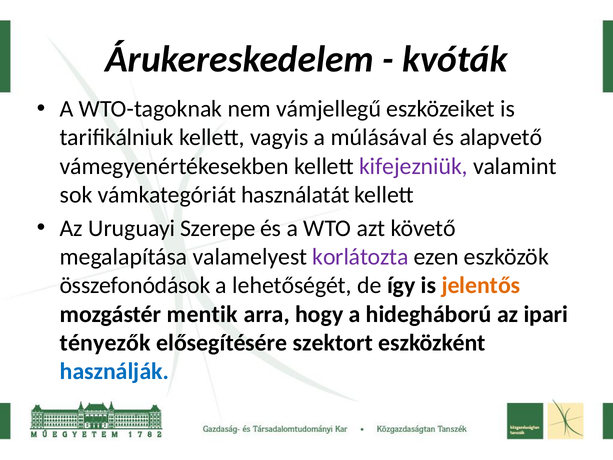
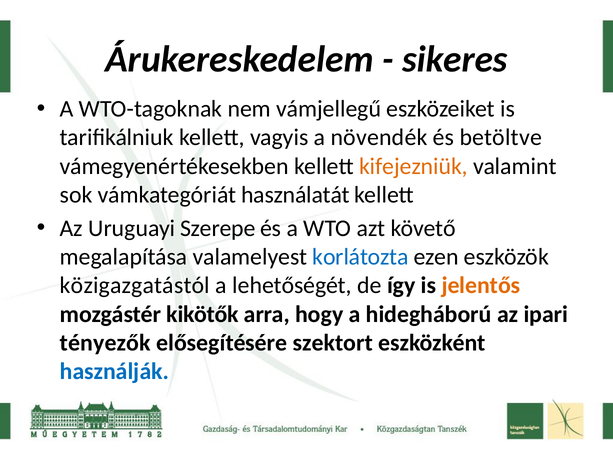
kvóták: kvóták -> sikeres (455, 59)
múlásával: múlásával -> növendék (379, 138)
alapvető: alapvető -> betöltve (501, 138)
kifejezniük colour: purple -> orange (414, 166)
korlátozta colour: purple -> blue (361, 257)
összefonódások: összefonódások -> közigazgatástól (135, 285)
mentik: mentik -> kikötők (203, 314)
